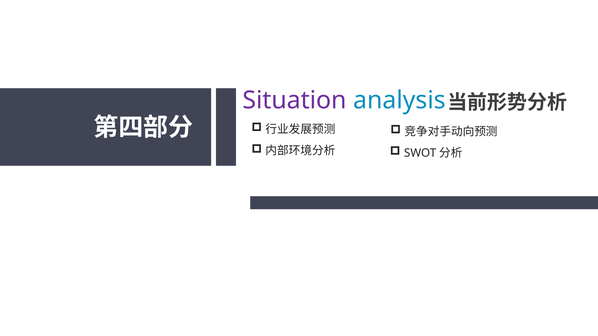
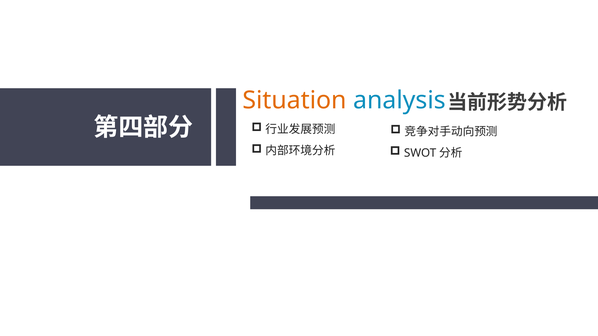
Situation colour: purple -> orange (295, 101)
